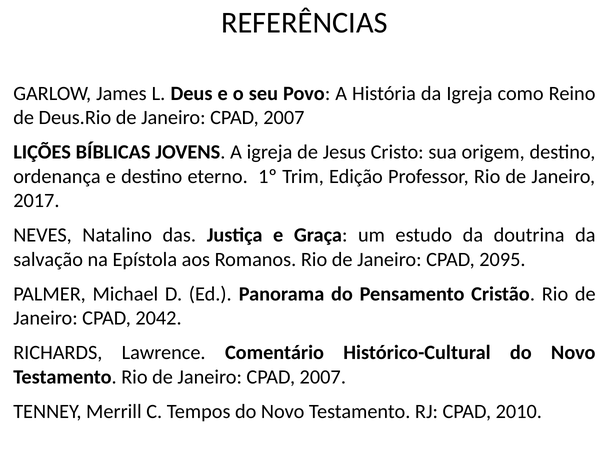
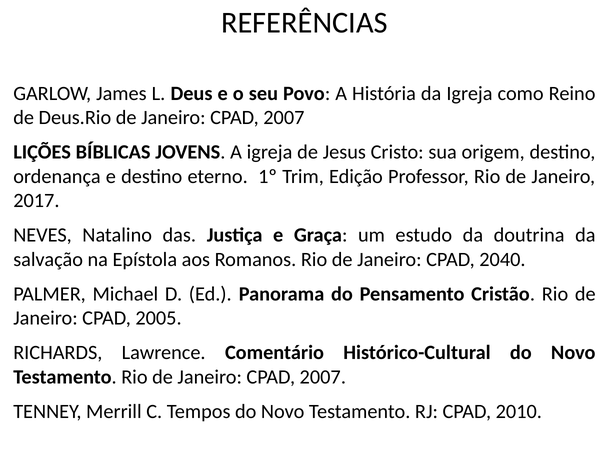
2095: 2095 -> 2040 (502, 260)
2042: 2042 -> 2005 (159, 319)
